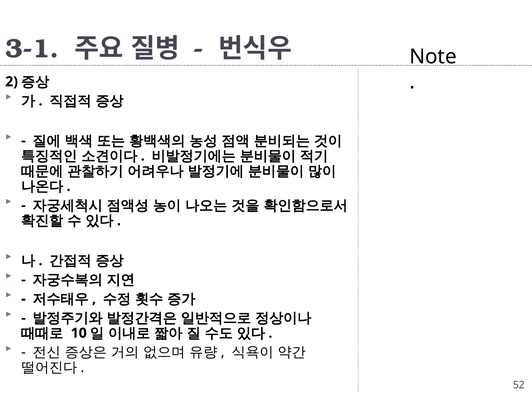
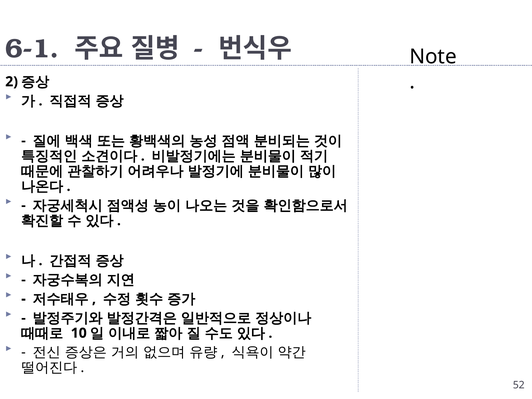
3-1: 3-1 -> 6-1 (32, 49)
